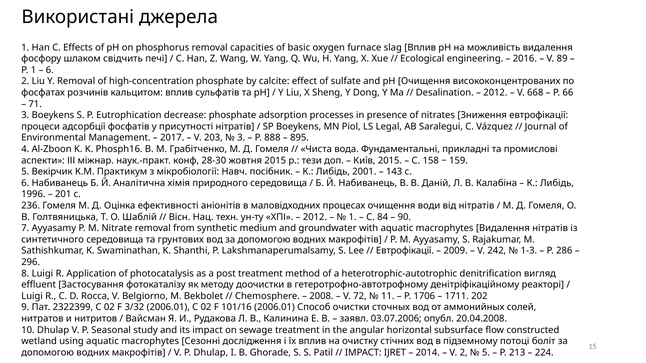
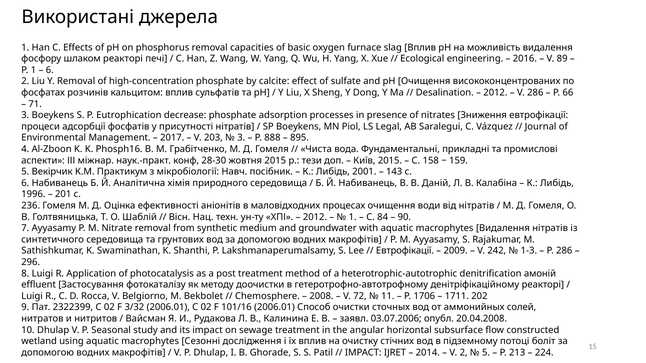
шлаком свідчить: свідчить -> реакторі (123, 59)
V 668: 668 -> 286 (535, 93)
вигляд: вигляд -> амоній (540, 274)
